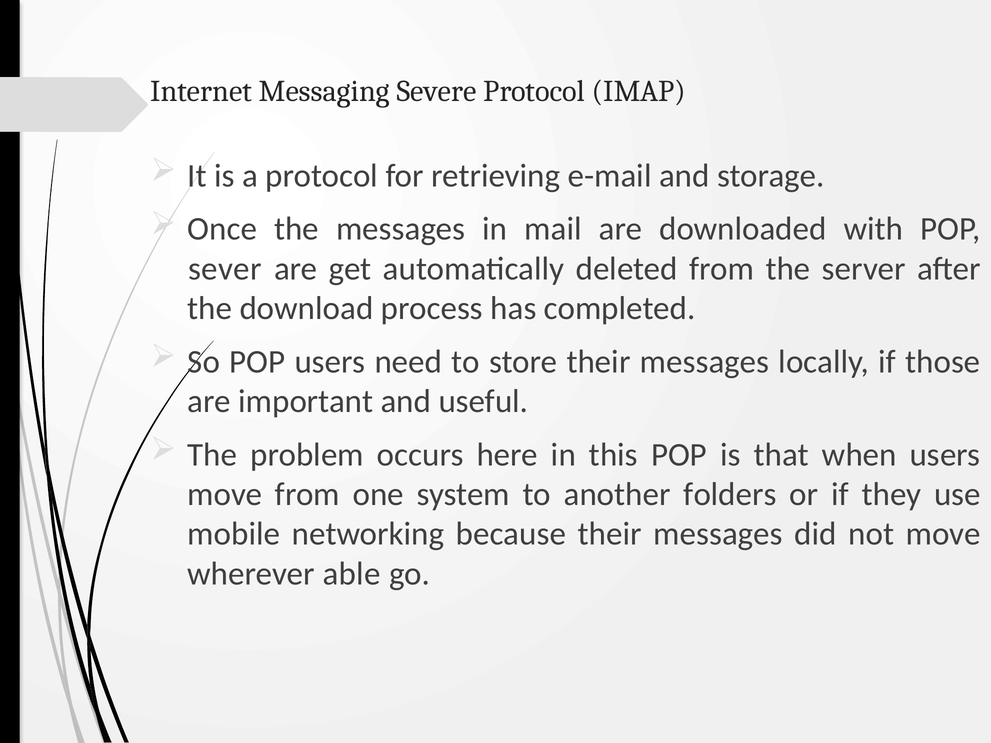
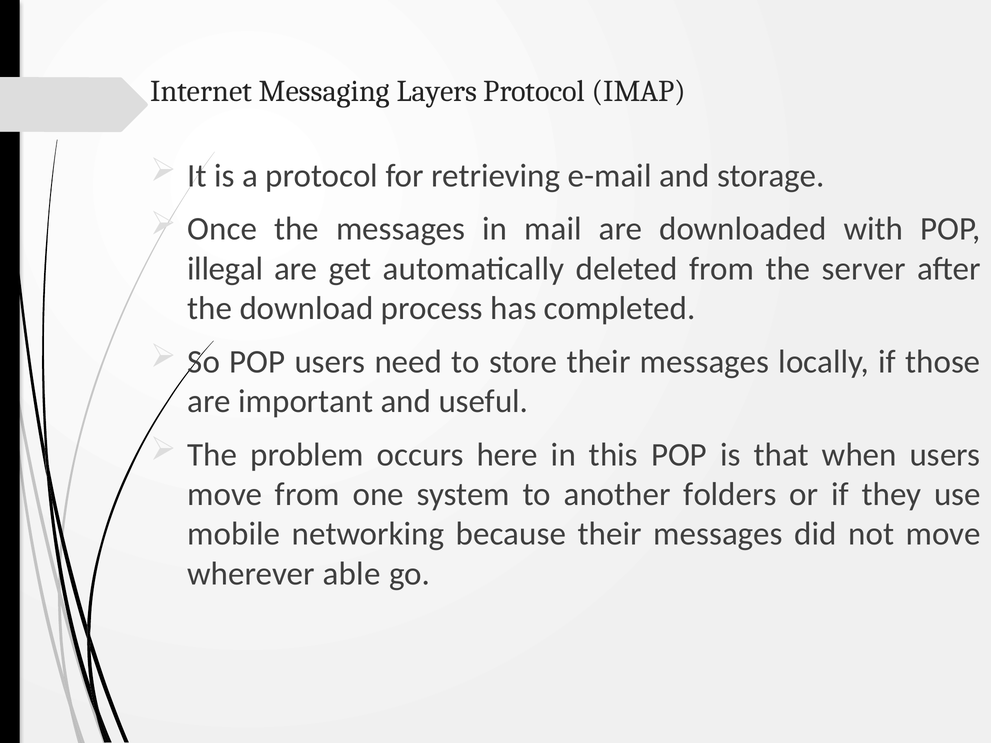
Severe: Severe -> Layers (437, 91)
sever: sever -> illegal (225, 269)
